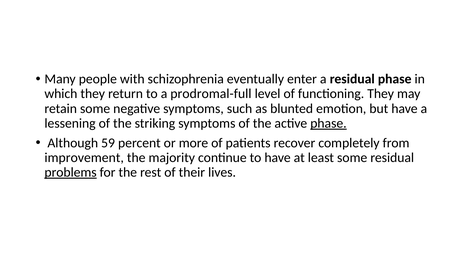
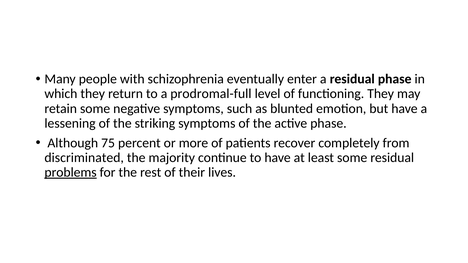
phase underline: present -> none (328, 123)
59: 59 -> 75 (108, 143)
improvement: improvement -> discriminated (84, 158)
